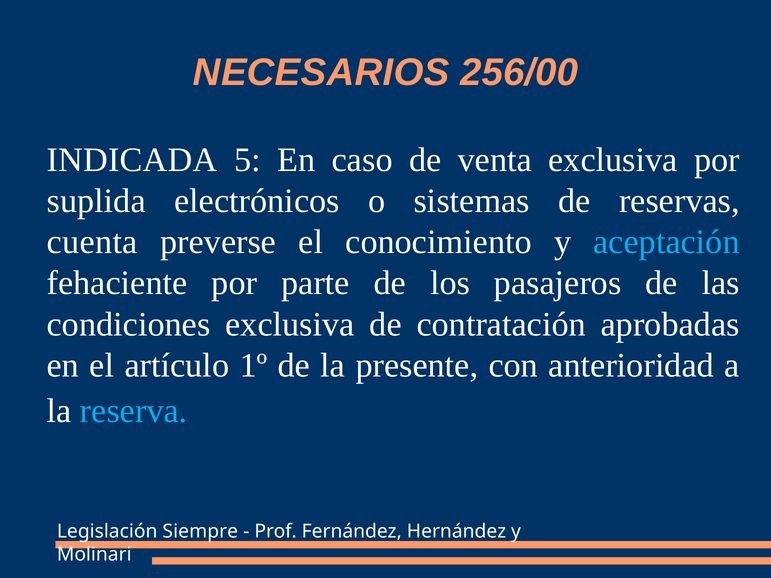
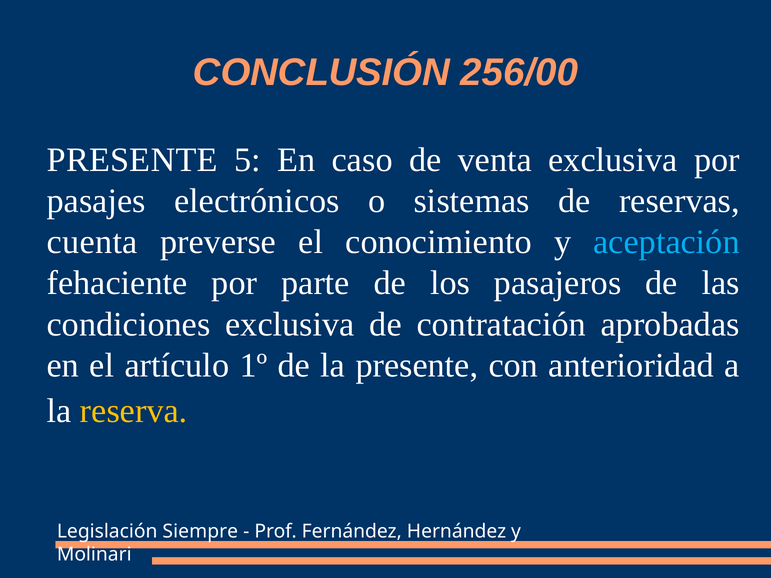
NECESARIOS: NECESARIOS -> CONCLUSIÓN (321, 73)
INDICADA: INDICADA -> PRESENTE (132, 160)
suplida: suplida -> pasajes (96, 201)
reserva colour: light blue -> yellow (134, 411)
